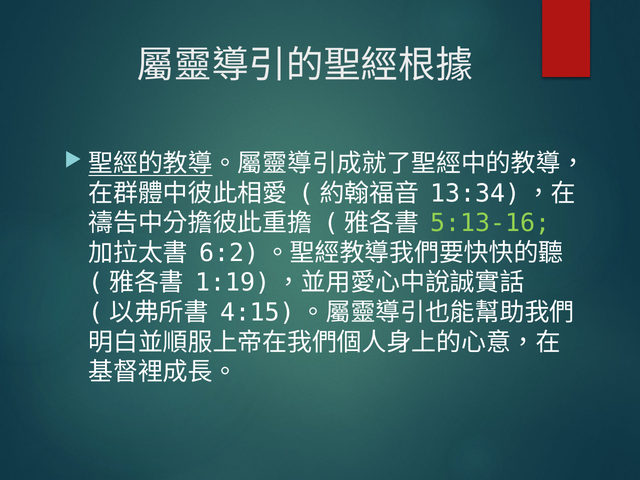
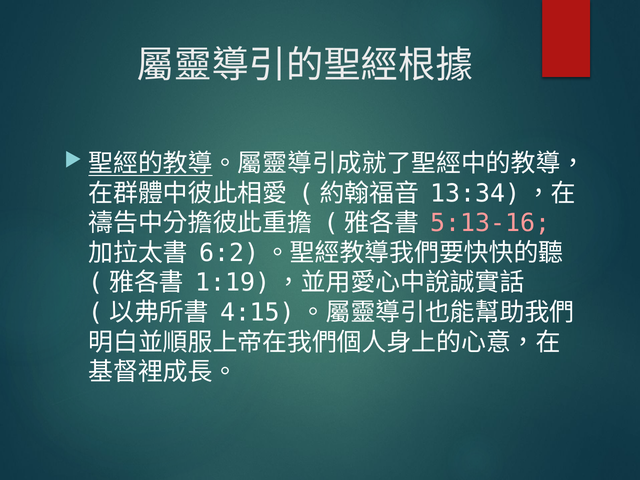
5:13-16 colour: light green -> pink (490, 223)
